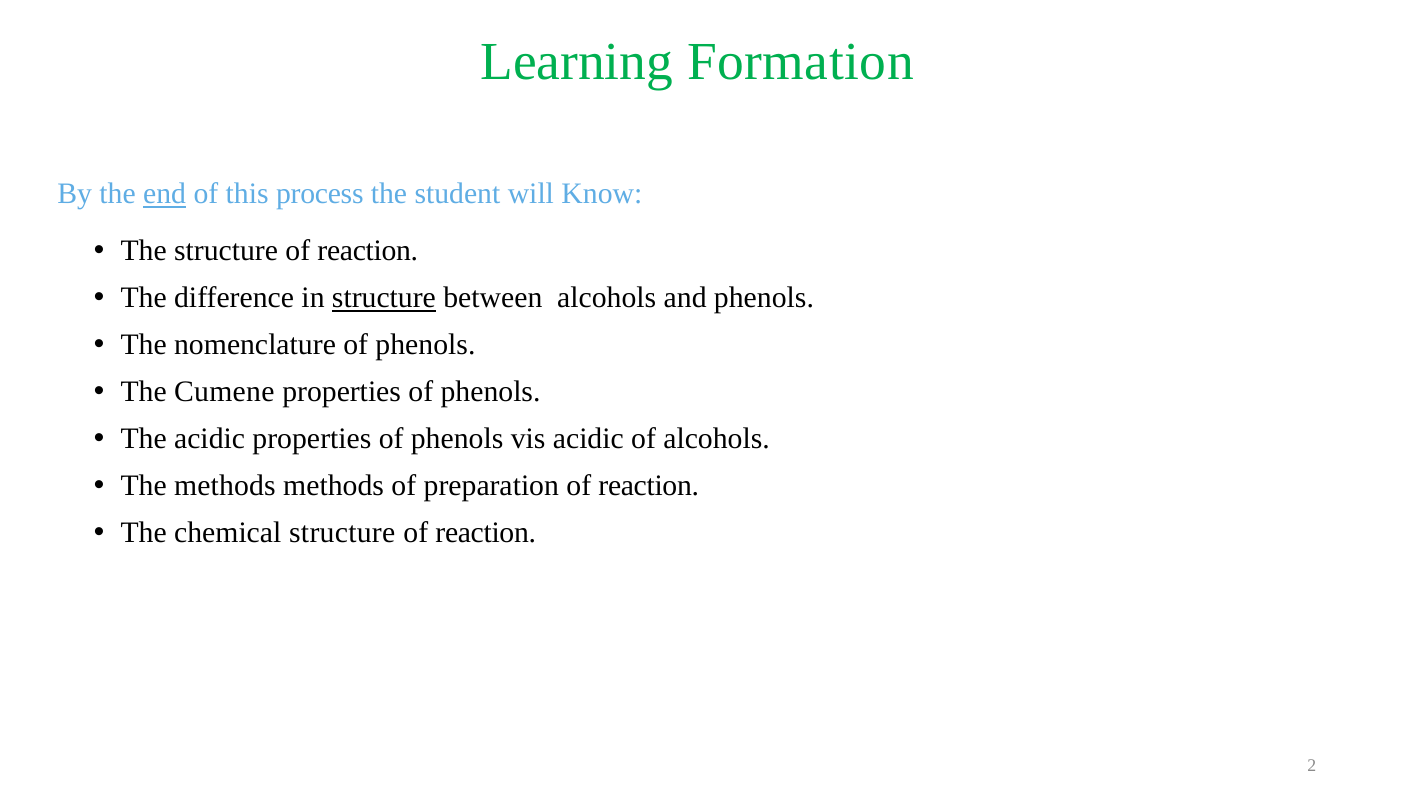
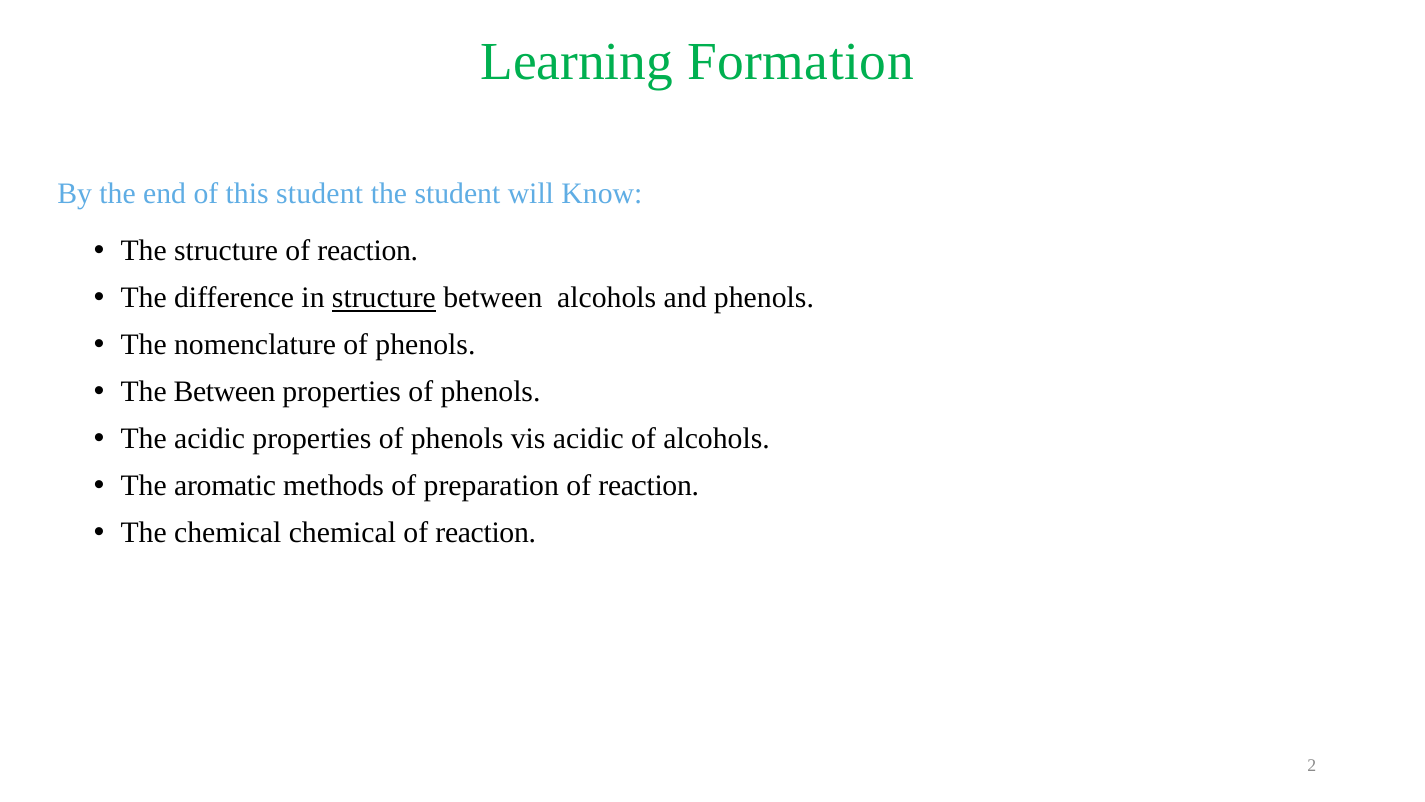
end underline: present -> none (165, 194)
this process: process -> student (320, 194)
The Cumene: Cumene -> Between (225, 392)
The methods: methods -> aromatic (225, 486)
chemical structure: structure -> chemical (342, 533)
